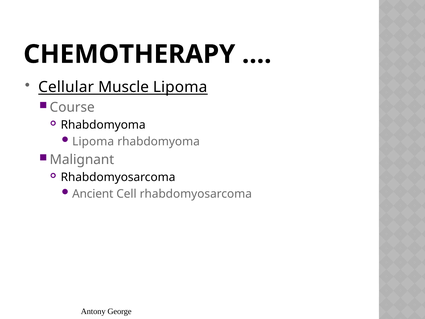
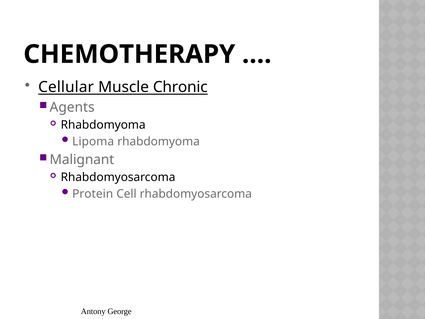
Muscle Lipoma: Lipoma -> Chronic (180, 87)
Course: Course -> Agents (72, 107)
Ancient: Ancient -> Protein (93, 194)
